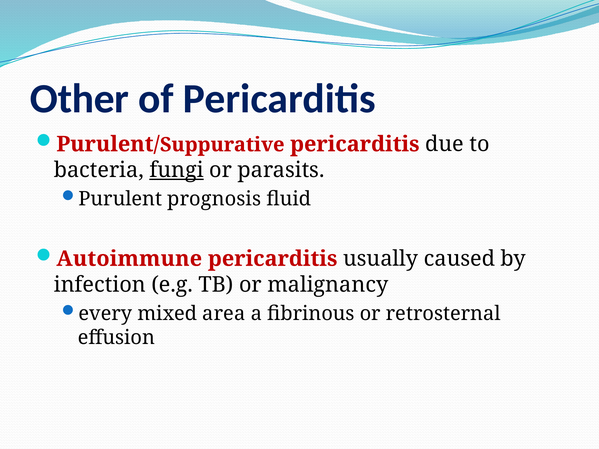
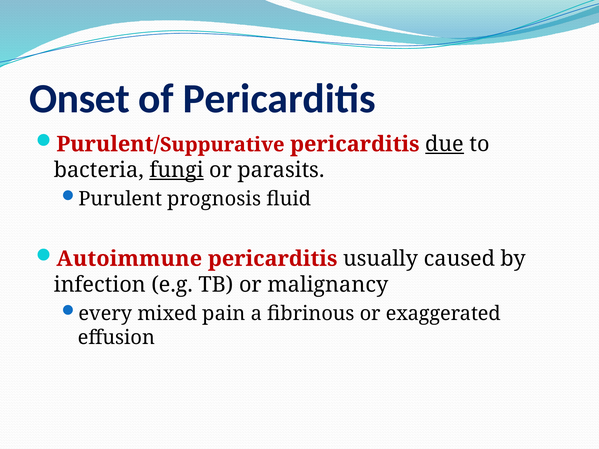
Other: Other -> Onset (80, 99)
due underline: none -> present (445, 144)
area: area -> pain (224, 314)
retrosternal: retrosternal -> exaggerated (443, 314)
